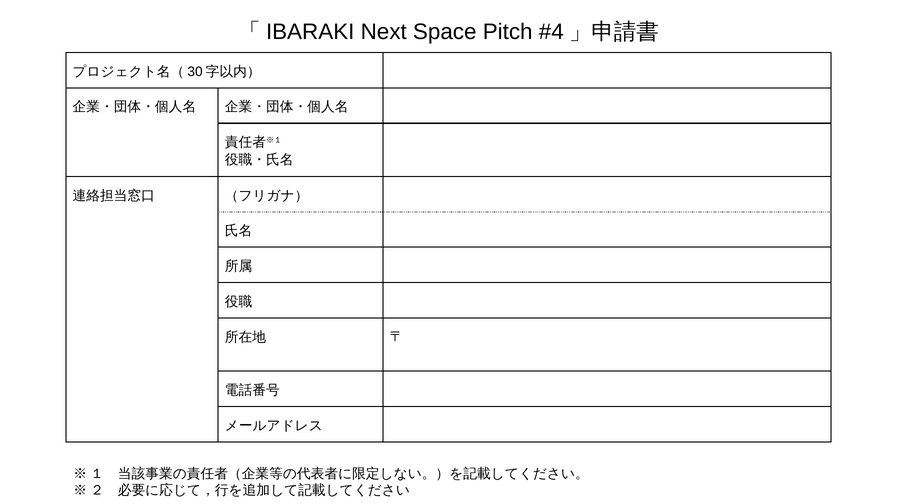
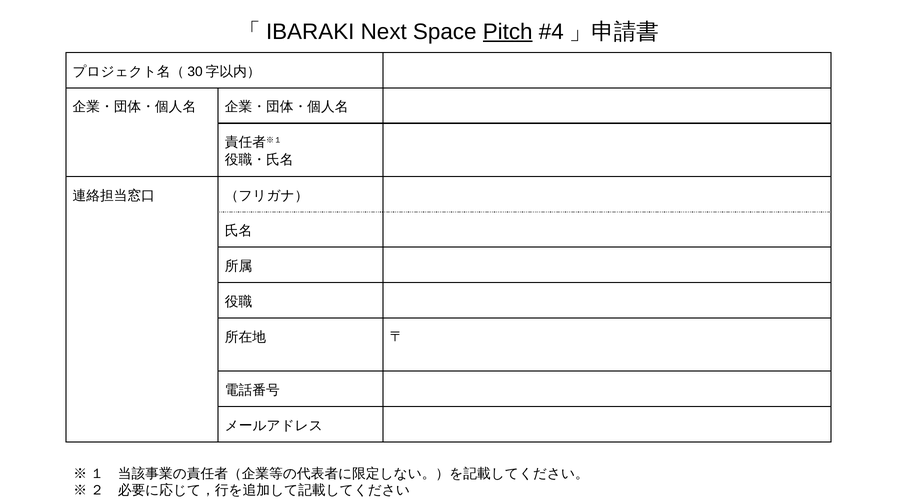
Pitch underline: none -> present (508, 32)
